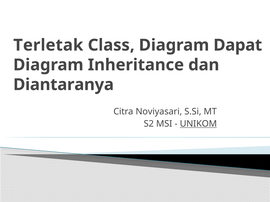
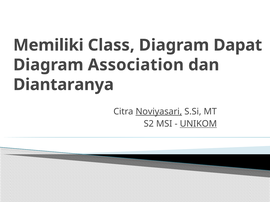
Terletak: Terletak -> Memiliki (48, 45)
Inheritance: Inheritance -> Association (136, 65)
Noviyasari underline: none -> present (159, 112)
